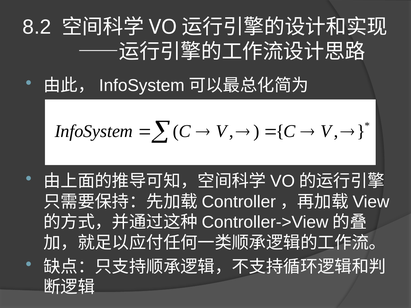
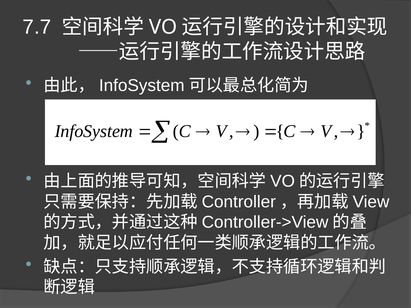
8.2: 8.2 -> 7.7 (37, 27)
